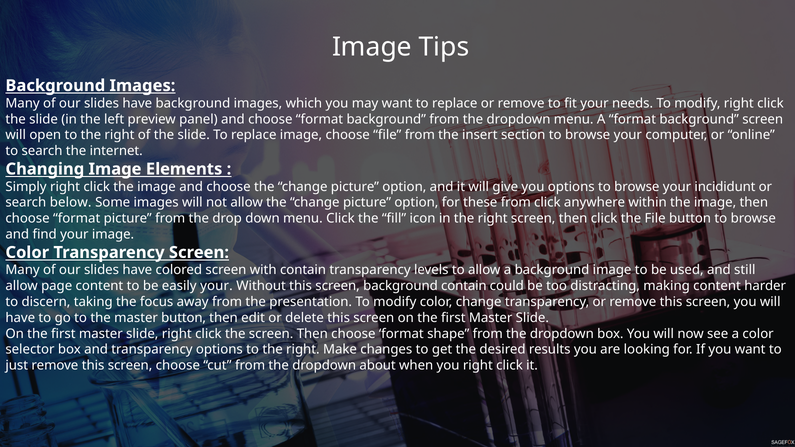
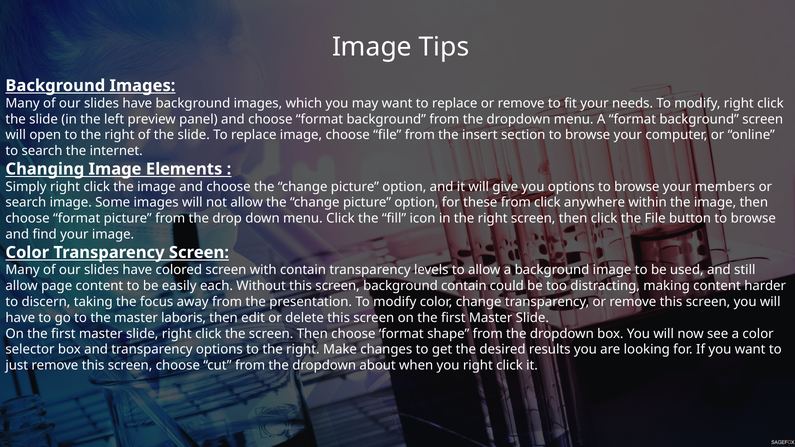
incididunt: incididunt -> members (725, 187)
search below: below -> image (71, 203)
easily your: your -> each (217, 286)
master button: button -> laboris (184, 318)
